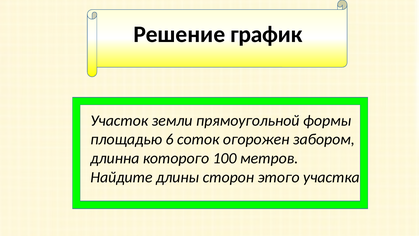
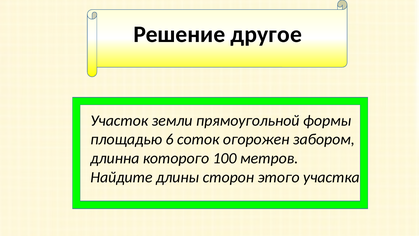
график: график -> другое (266, 34)
